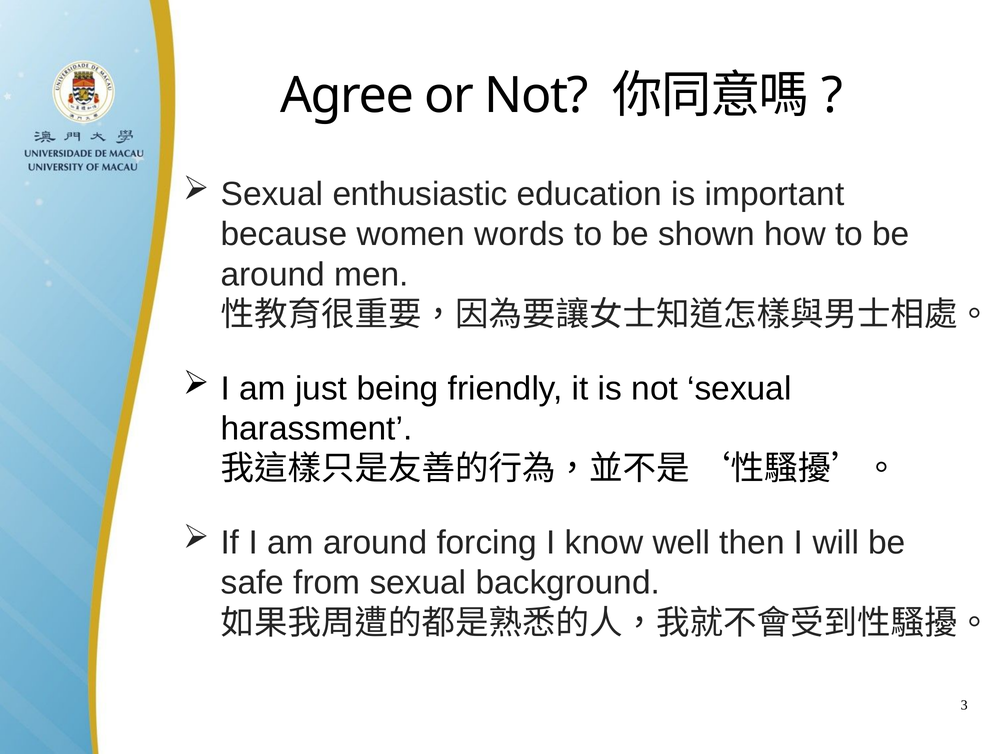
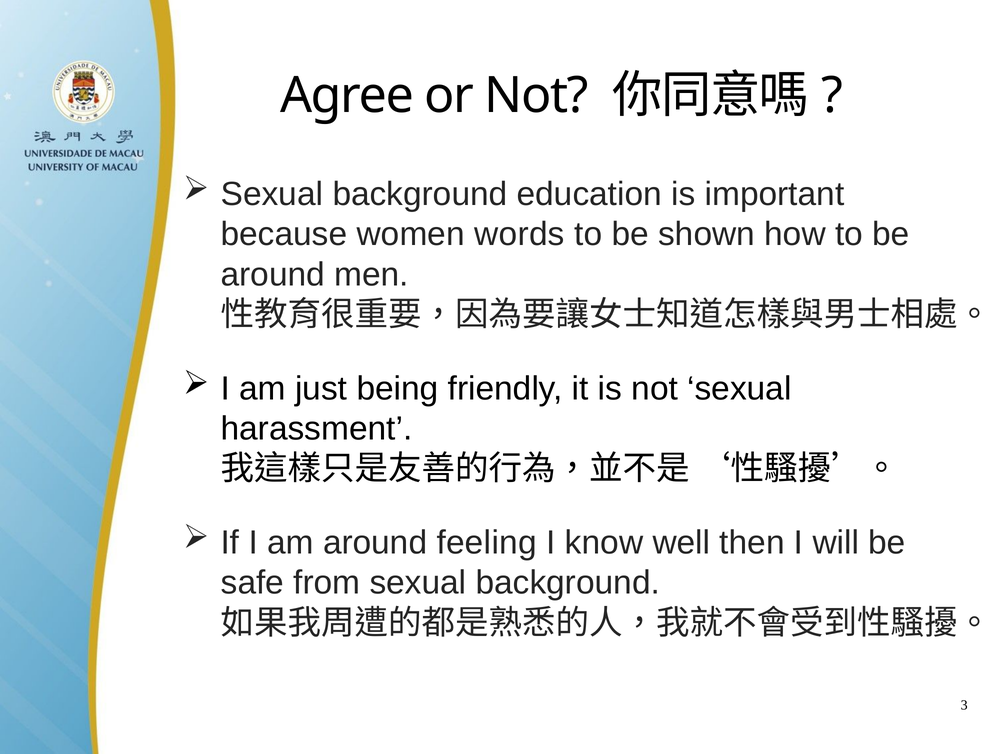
enthusiastic: enthusiastic -> background (420, 194)
forcing: forcing -> feeling (487, 542)
